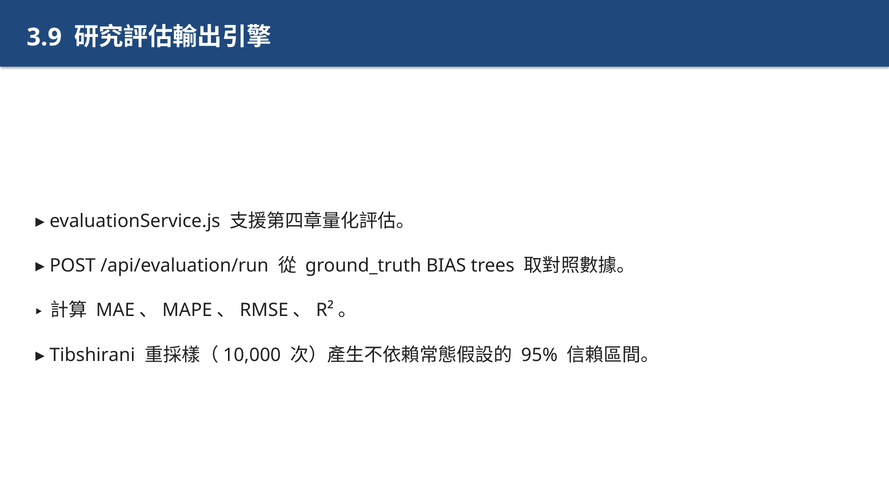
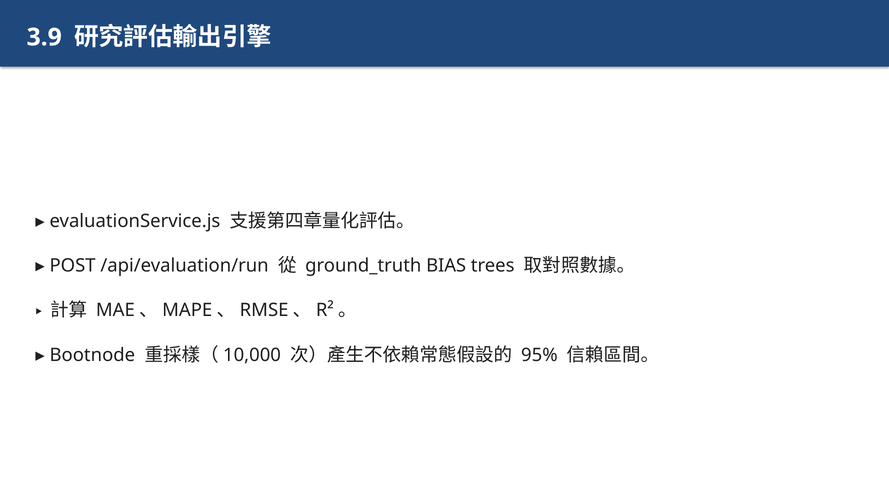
Tibshirani: Tibshirani -> Bootnode (92, 355)
